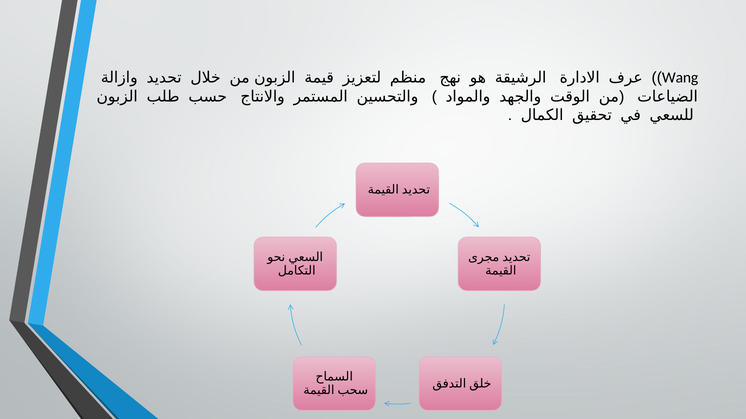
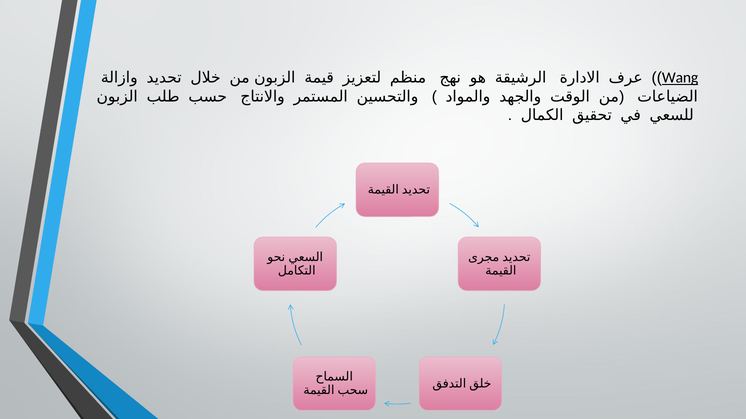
Wang underline: none -> present (680, 78)
